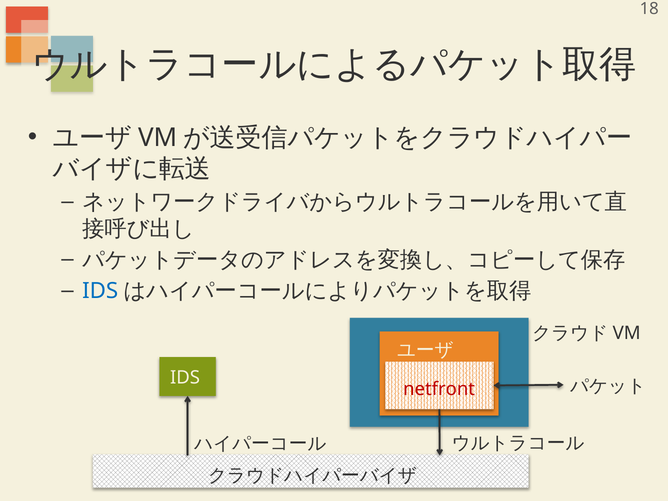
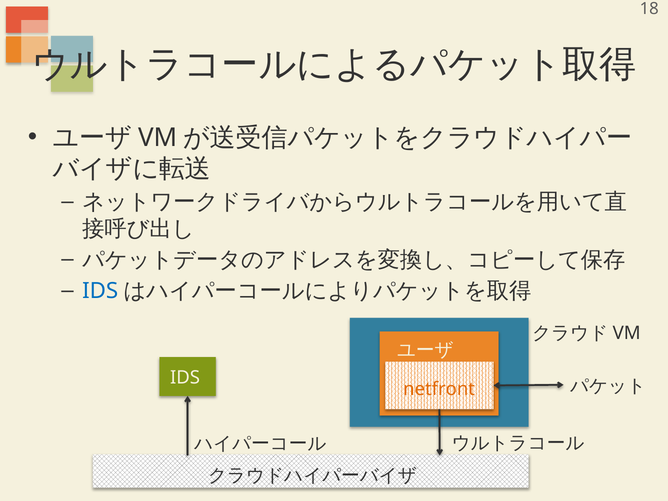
netfront colour: red -> orange (439, 389)
